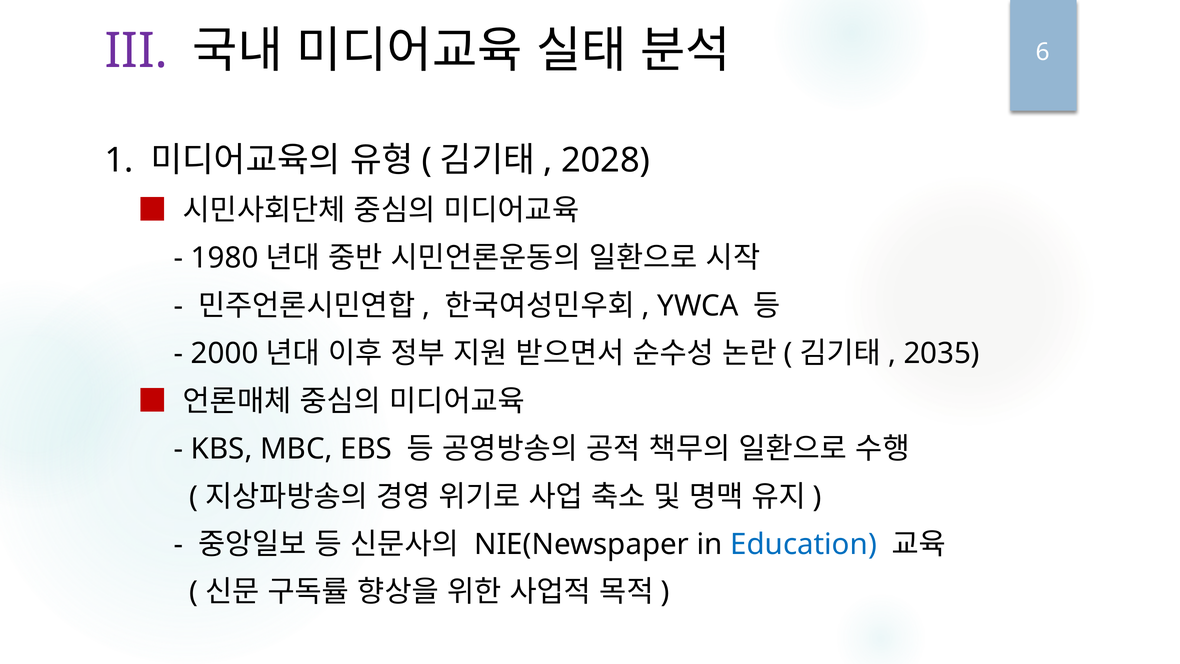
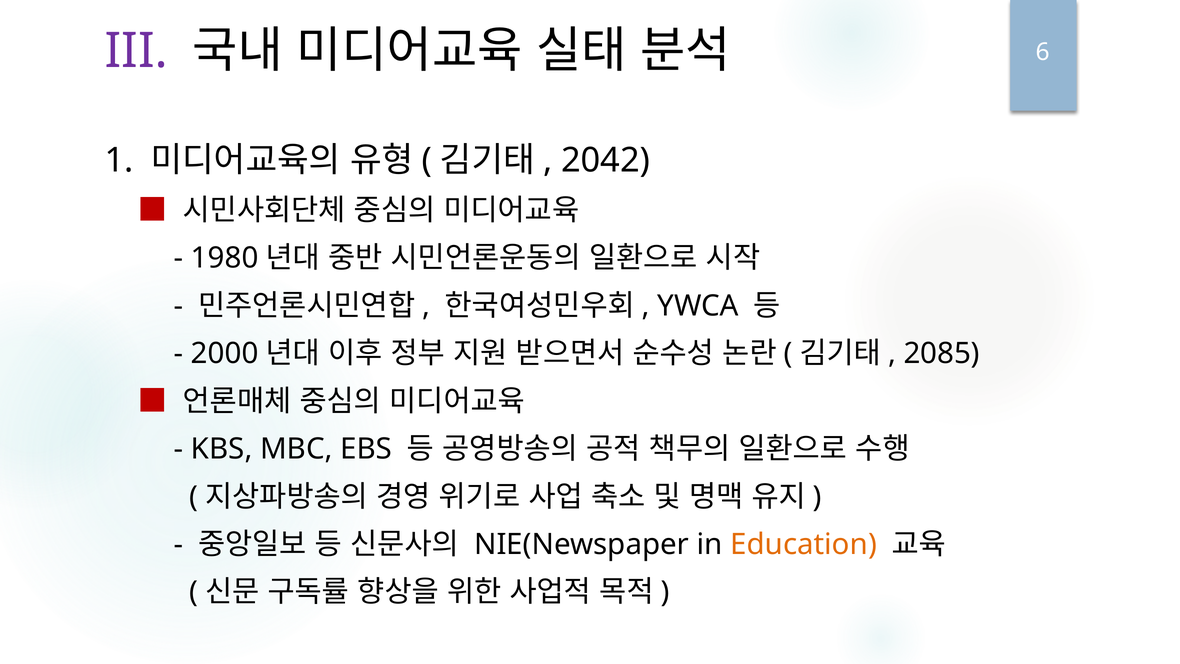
2028: 2028 -> 2042 (606, 160)
2035: 2035 -> 2085 (942, 353)
Education colour: blue -> orange (804, 544)
